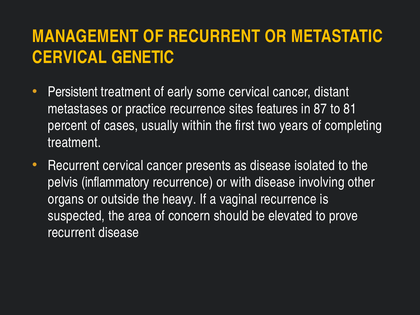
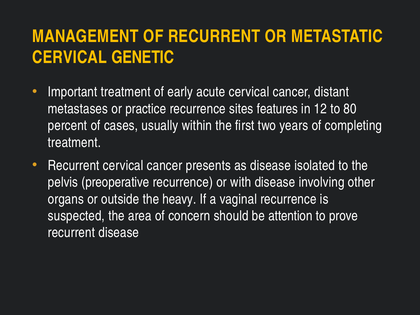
Persistent: Persistent -> Important (73, 92)
some: some -> acute (211, 92)
87: 87 -> 12 (320, 109)
81: 81 -> 80 (350, 109)
inflammatory: inflammatory -> preoperative (115, 182)
elevated: elevated -> attention (290, 216)
